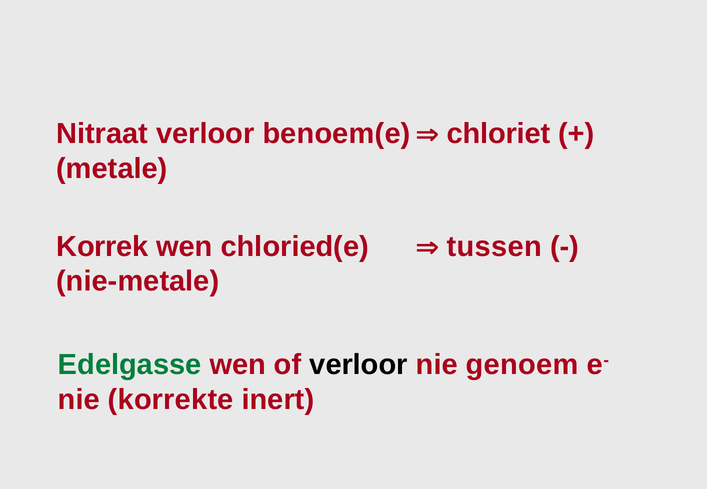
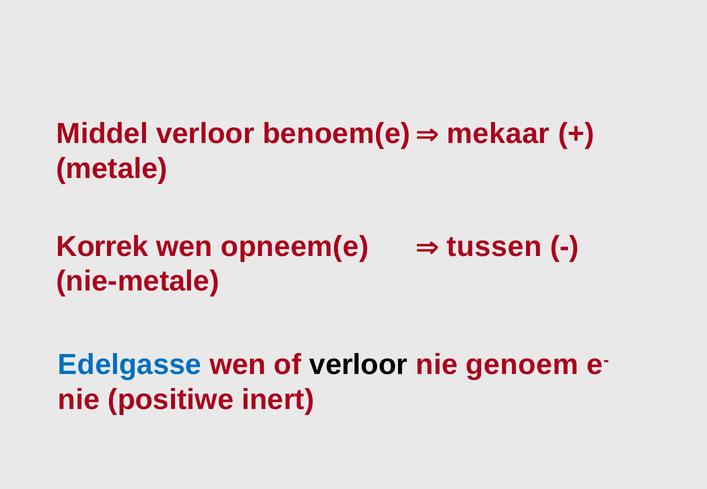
Nitraat: Nitraat -> Middel (102, 134)
chloriet: chloriet -> mekaar (498, 134)
chloried(e: chloried(e -> opneem(e (295, 247)
Edelgasse colour: green -> blue (130, 365)
korrekte: korrekte -> positiwe (171, 400)
